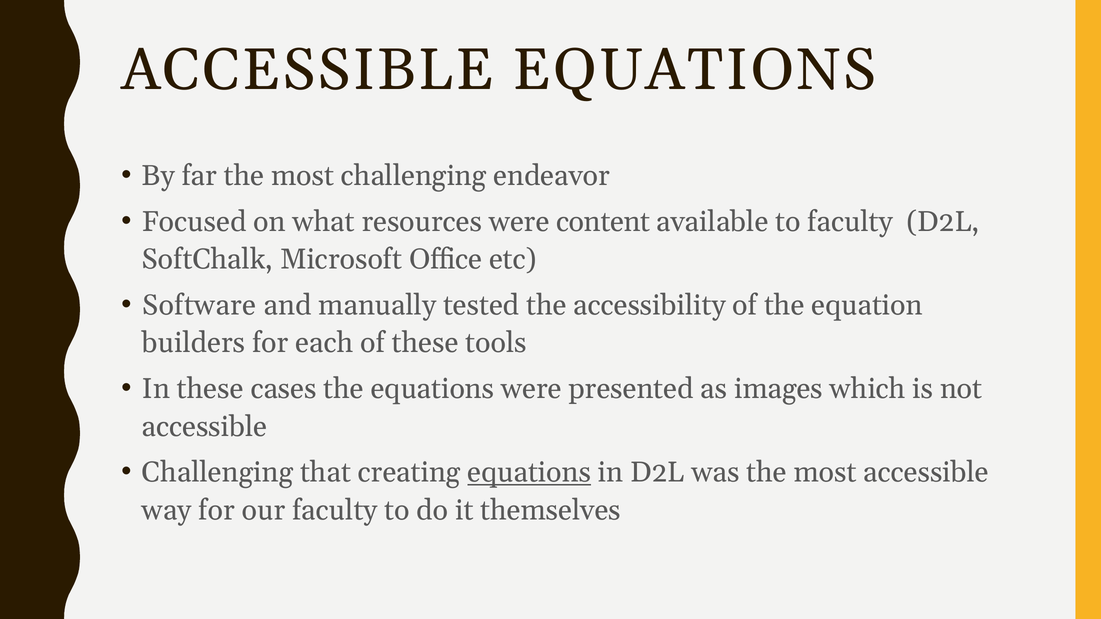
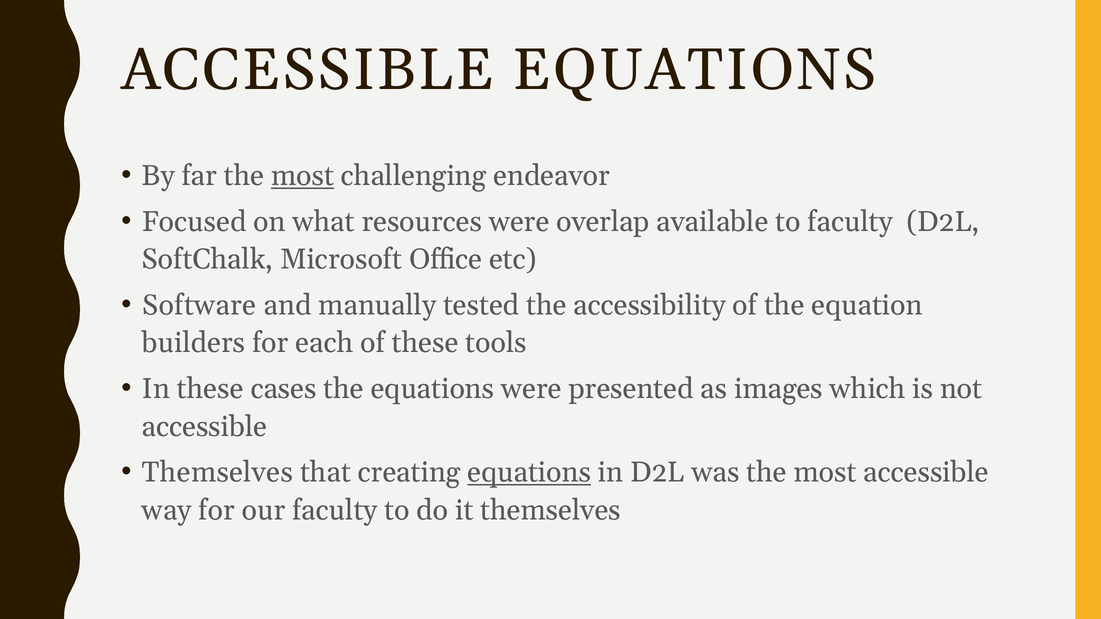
most underline: none -> present (303, 176)
content: content -> overlap (603, 222)
Challenging: Challenging -> Themselves (217, 473)
